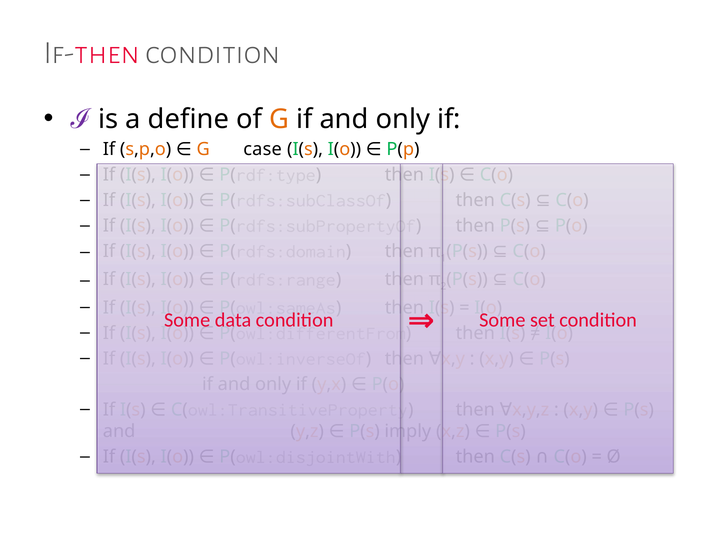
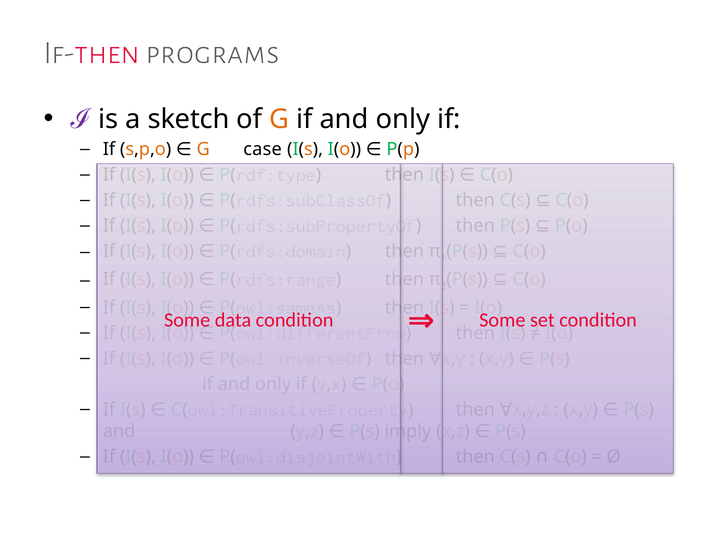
If-then condition: condition -> programs (213, 53)
define: define -> sketch (189, 119)
